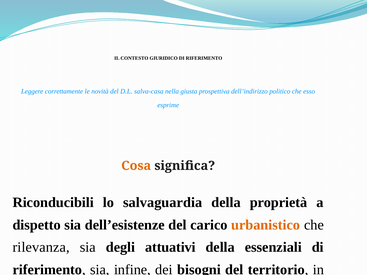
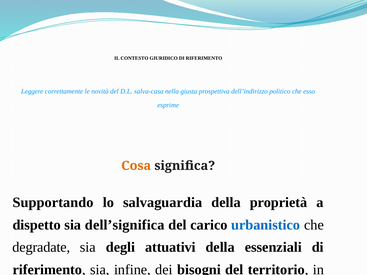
Riconducibili: Riconducibili -> Supportando (53, 203)
dell’esistenze: dell’esistenze -> dell’significa (125, 225)
urbanistico colour: orange -> blue (266, 225)
rilevanza: rilevanza -> degradate (41, 247)
